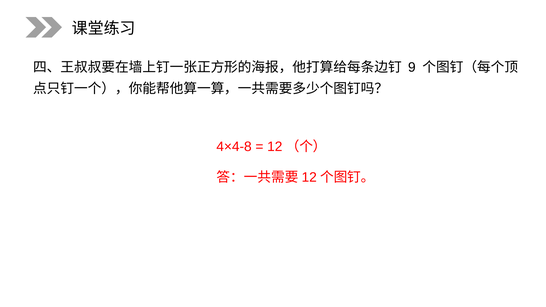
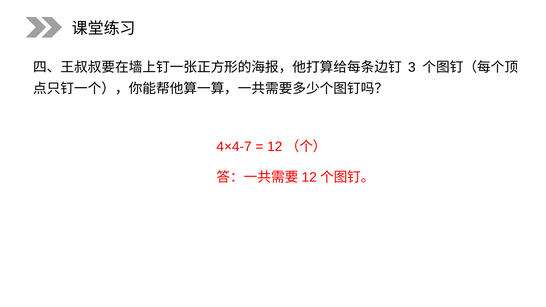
9: 9 -> 3 (412, 67)
4×4-8: 4×4-8 -> 4×4-7 (234, 147)
